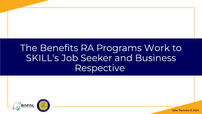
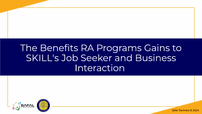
Work: Work -> Gains (157, 48)
Respective: Respective -> Interaction (100, 68)
